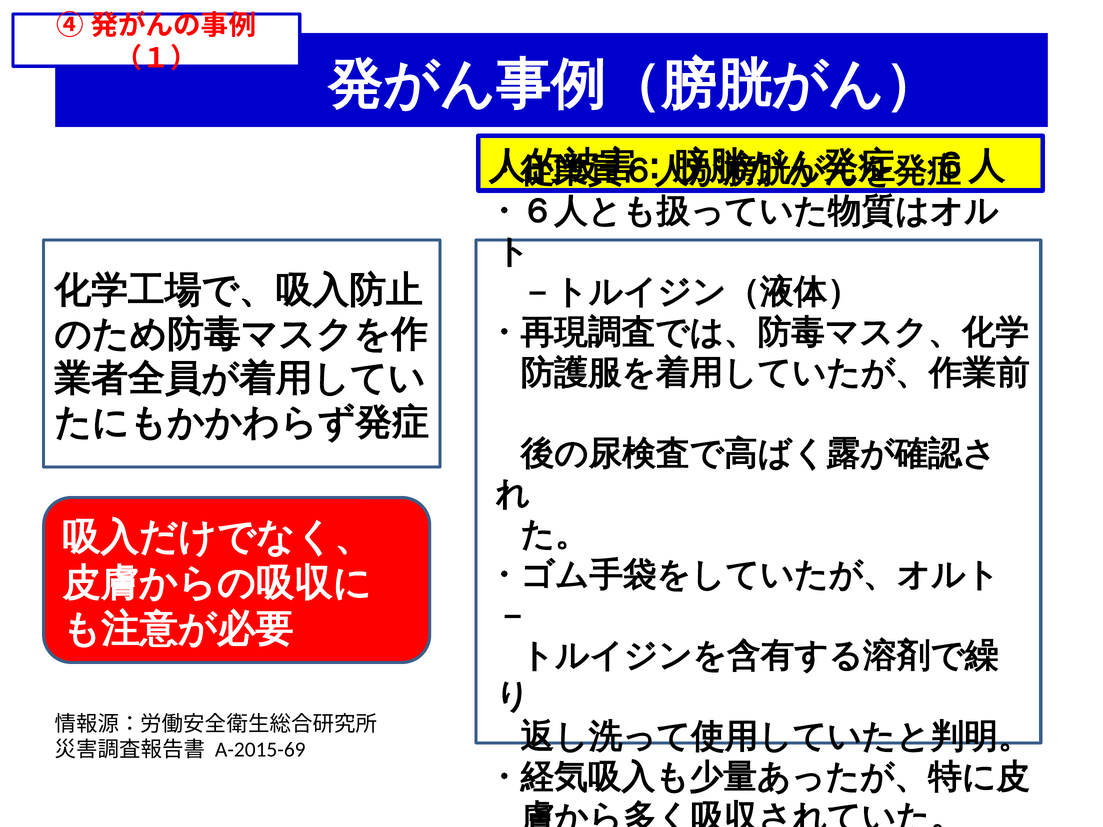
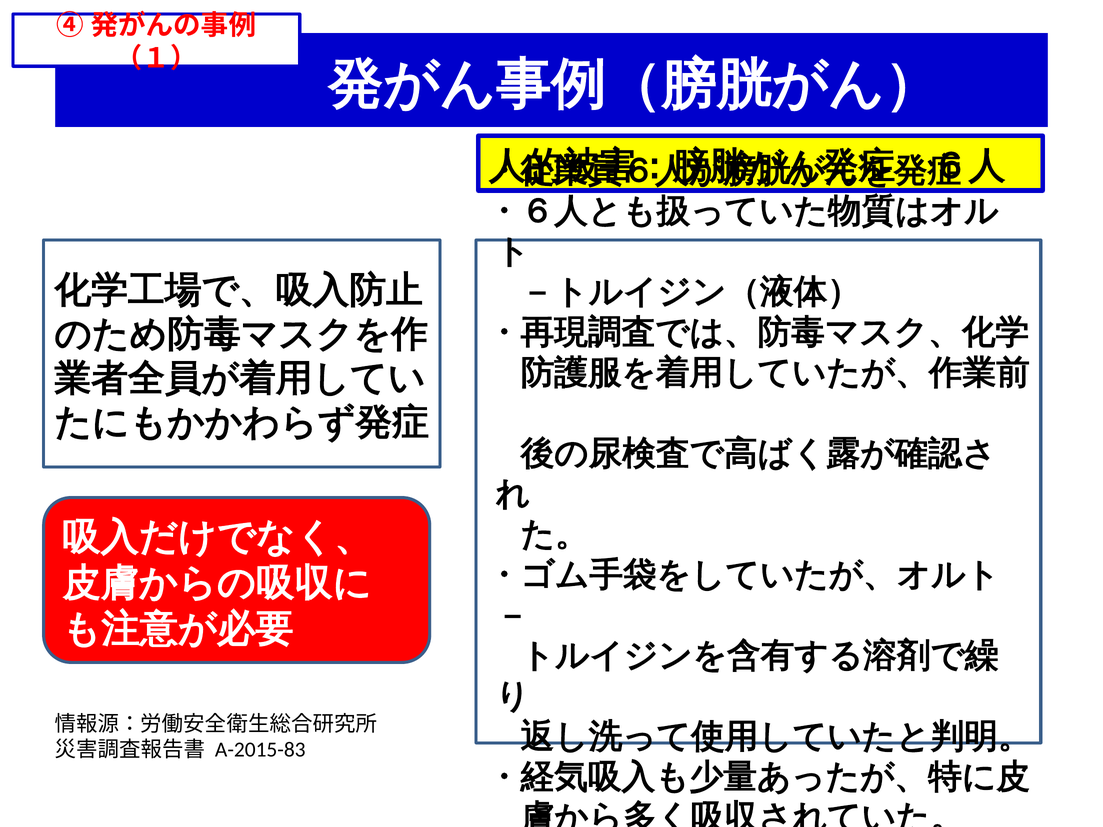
A-2015-69: A-2015-69 -> A-2015-83 (260, 750)
